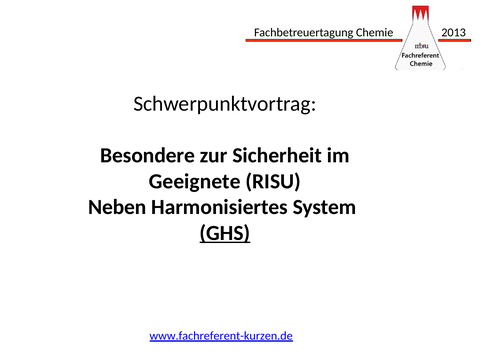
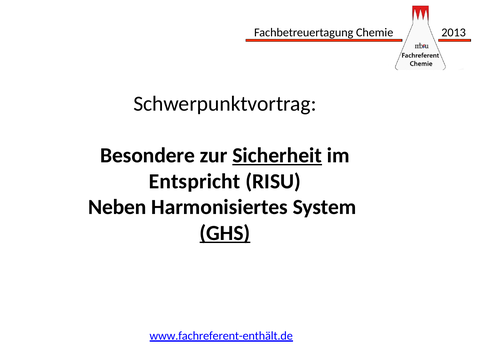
Sicherheit underline: none -> present (277, 155)
Geeignete: Geeignete -> Entspricht (195, 181)
www.fachreferent-kurzen.de: www.fachreferent-kurzen.de -> www.fachreferent-enthält.de (221, 336)
